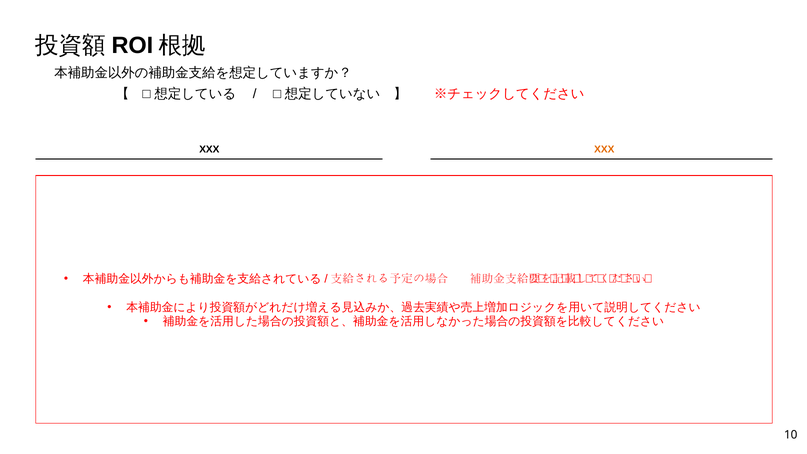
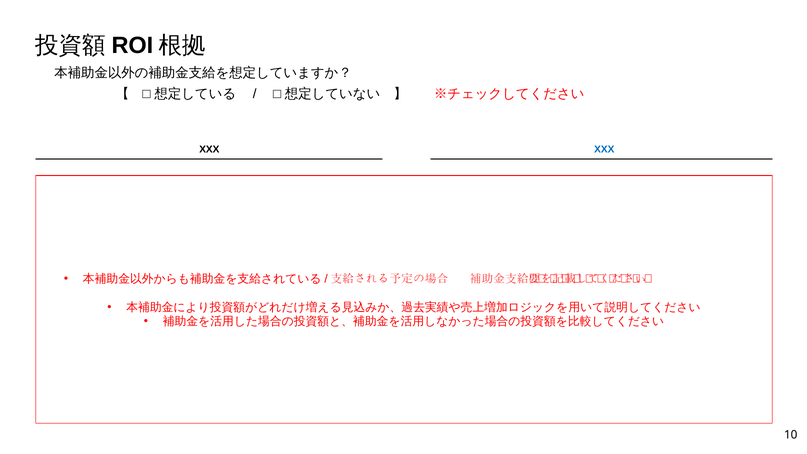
XXX colour: orange -> blue (604, 150)
